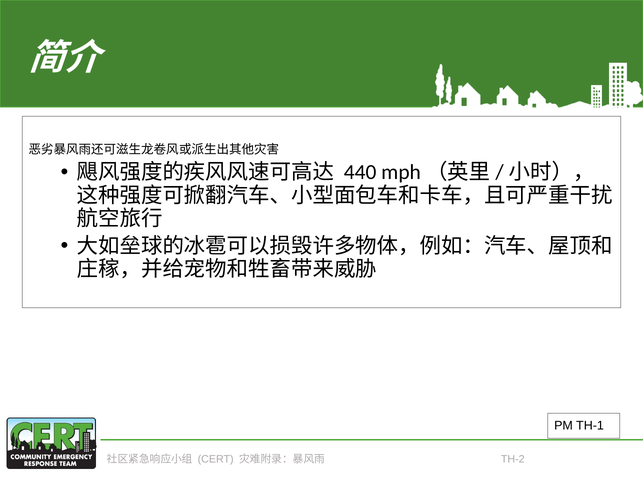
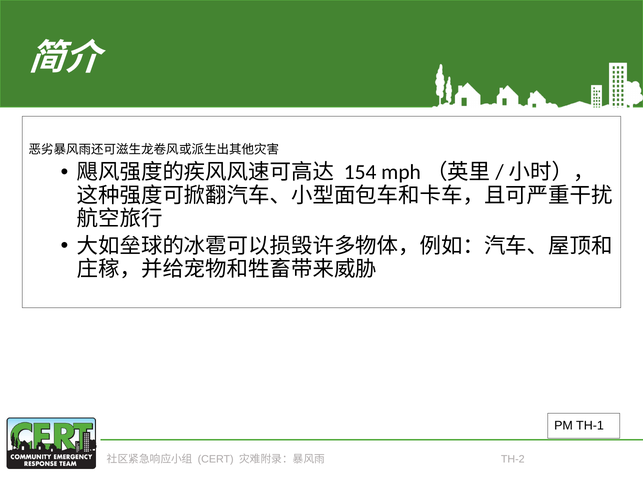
440: 440 -> 154 (360, 172)
